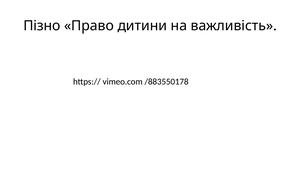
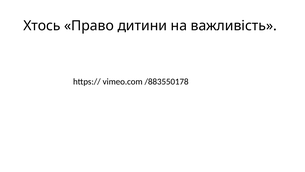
Пізно: Пізно -> Хтось (42, 26)
